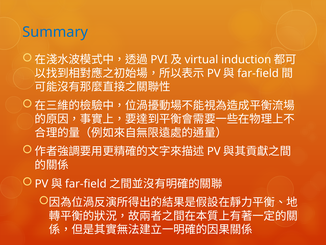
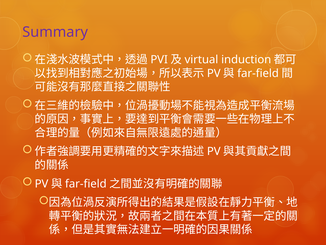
Summary colour: blue -> purple (55, 32)
